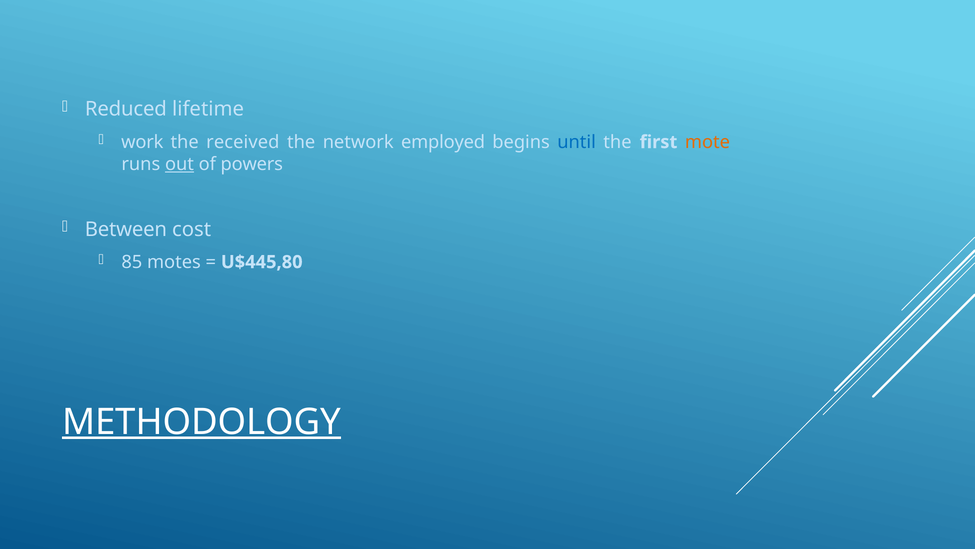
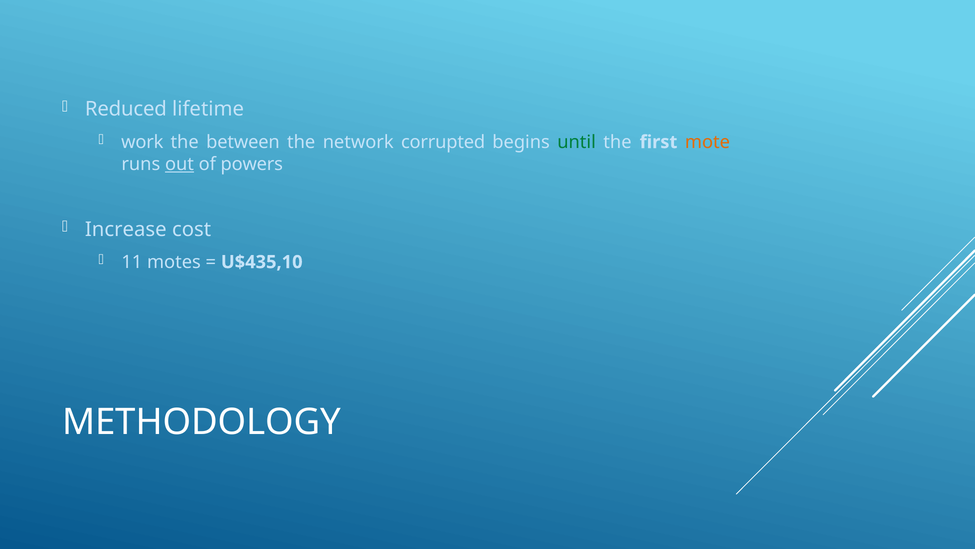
received: received -> between (243, 142)
employed: employed -> corrupted (443, 142)
until colour: blue -> green (577, 142)
Between: Between -> Increase (126, 229)
85: 85 -> 11 (132, 262)
U$445,80: U$445,80 -> U$435,10 (262, 262)
METHODOLOGY underline: present -> none (201, 422)
